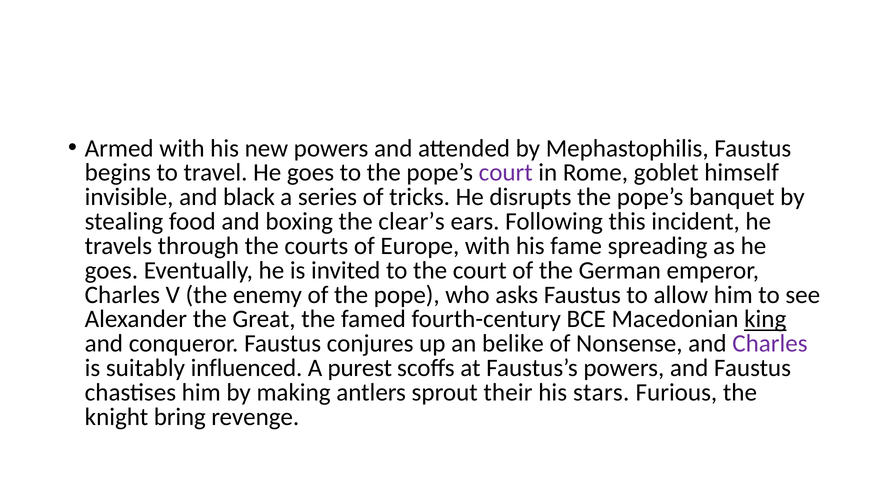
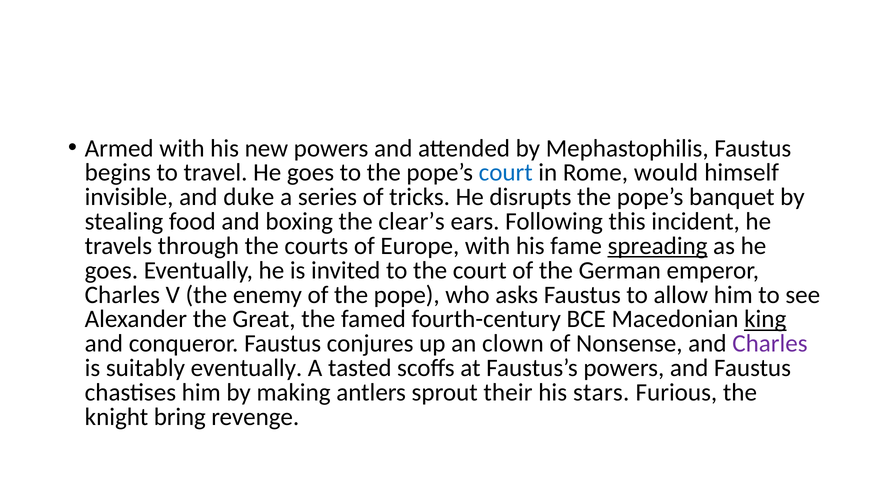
court colour: purple -> blue (506, 173)
goblet: goblet -> would (666, 173)
black: black -> duke (249, 197)
spreading underline: none -> present (658, 246)
belike: belike -> clown (513, 343)
suitably influenced: influenced -> eventually (246, 368)
purest: purest -> tasted (360, 368)
